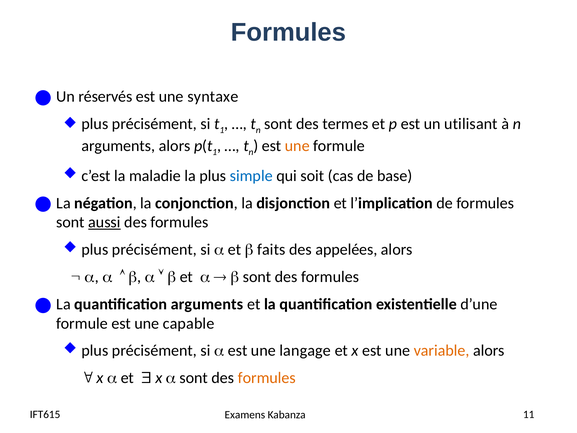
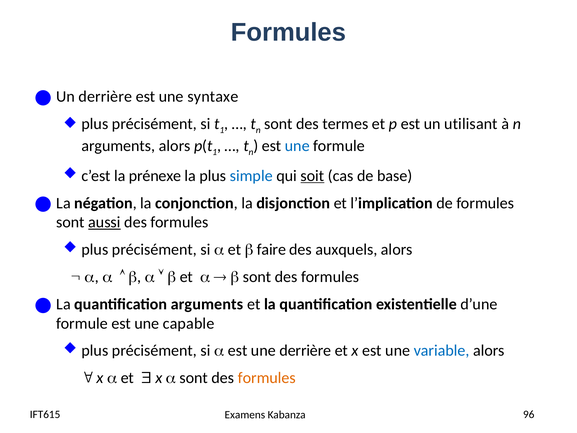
Un réservés: réservés -> derrière (105, 97)
une colour: orange -> blue (297, 146)
maladie: maladie -> prénexe (155, 176)
soit underline: none -> present (312, 176)
faits: faits -> faire (271, 249)
appelées: appelées -> auxquels (346, 249)
une langage: langage -> derrière (305, 350)
variable colour: orange -> blue (442, 350)
11: 11 -> 96 (529, 414)
